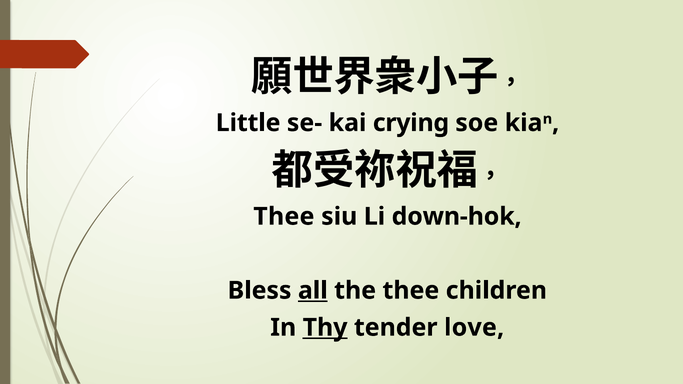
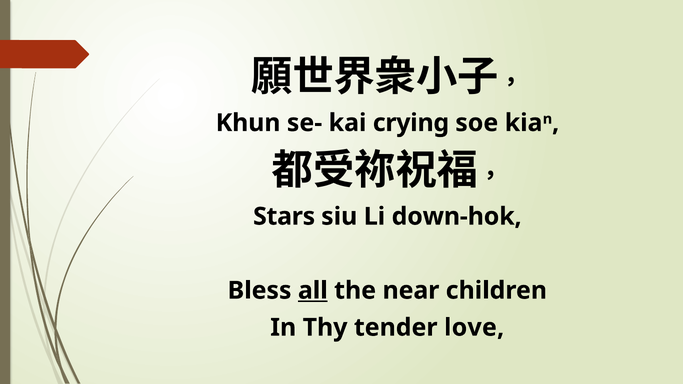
Little: Little -> Khun (248, 123)
Thee: Thee -> Stars (284, 217)
the thee: thee -> near (411, 291)
Thy underline: present -> none (325, 328)
